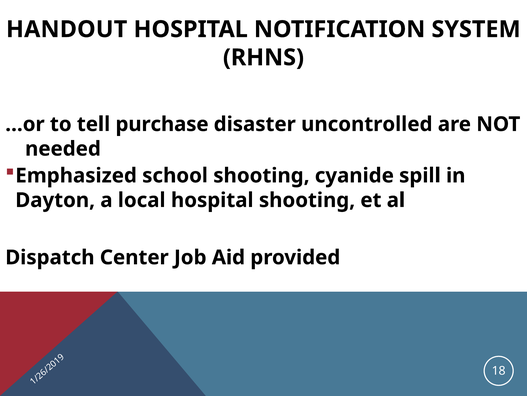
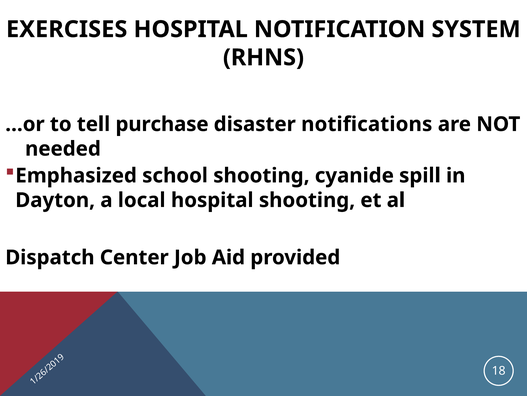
HANDOUT: HANDOUT -> EXERCISES (67, 29)
uncontrolled: uncontrolled -> notifications (367, 124)
